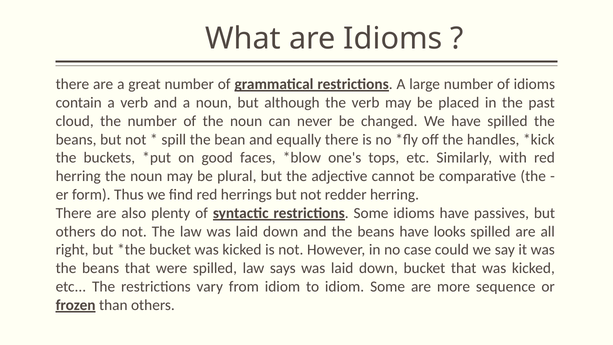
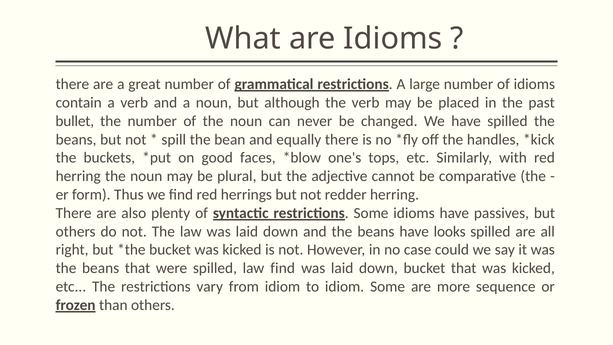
cloud: cloud -> bullet (75, 121)
law says: says -> find (283, 268)
